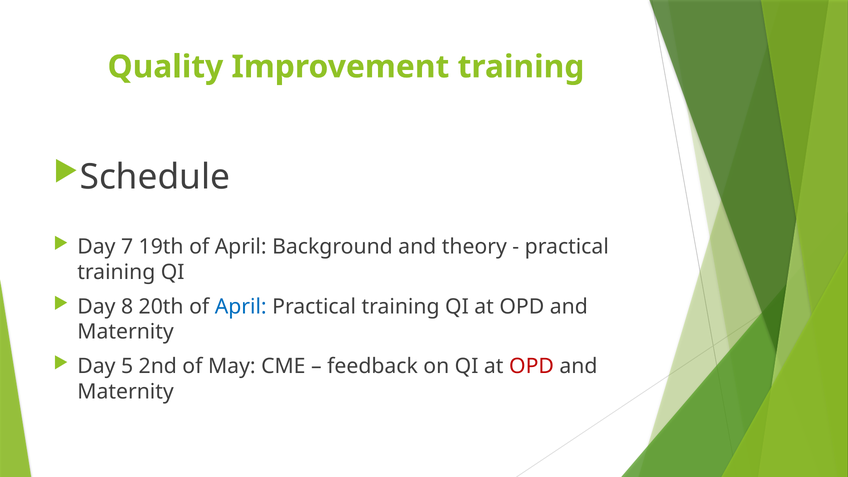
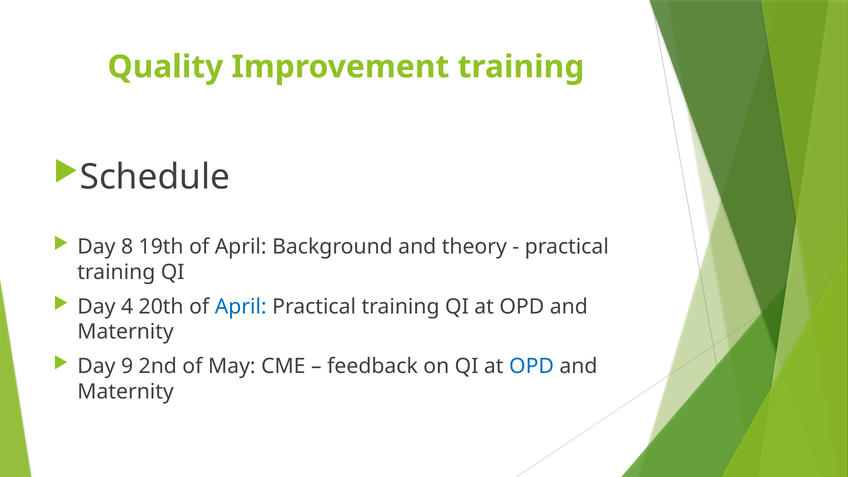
7: 7 -> 8 (127, 247)
8: 8 -> 4 (127, 307)
5: 5 -> 9 (127, 366)
OPD colour: red -> blue (532, 366)
